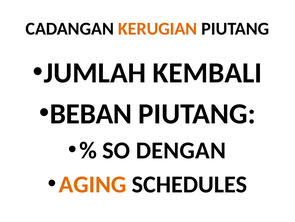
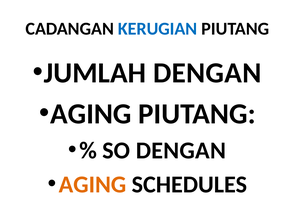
KERUGIAN colour: orange -> blue (158, 29)
JUMLAH KEMBALI: KEMBALI -> DENGAN (207, 73)
BEBAN: BEBAN -> AGING (91, 113)
